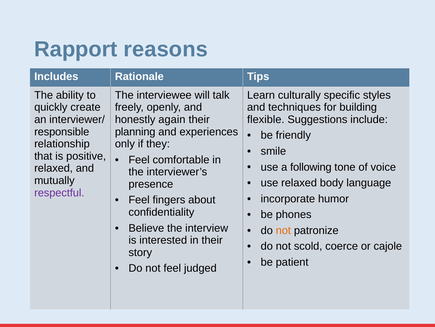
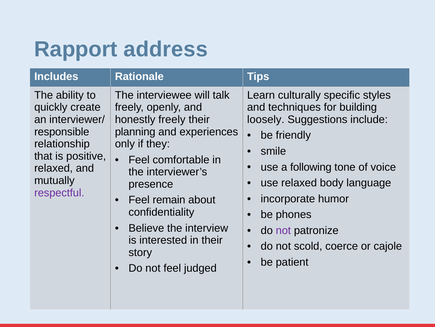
reasons: reasons -> address (166, 49)
honestly again: again -> freely (172, 119)
flexible: flexible -> loosely (266, 119)
fingers: fingers -> remain (169, 200)
not colour: orange -> purple (283, 230)
